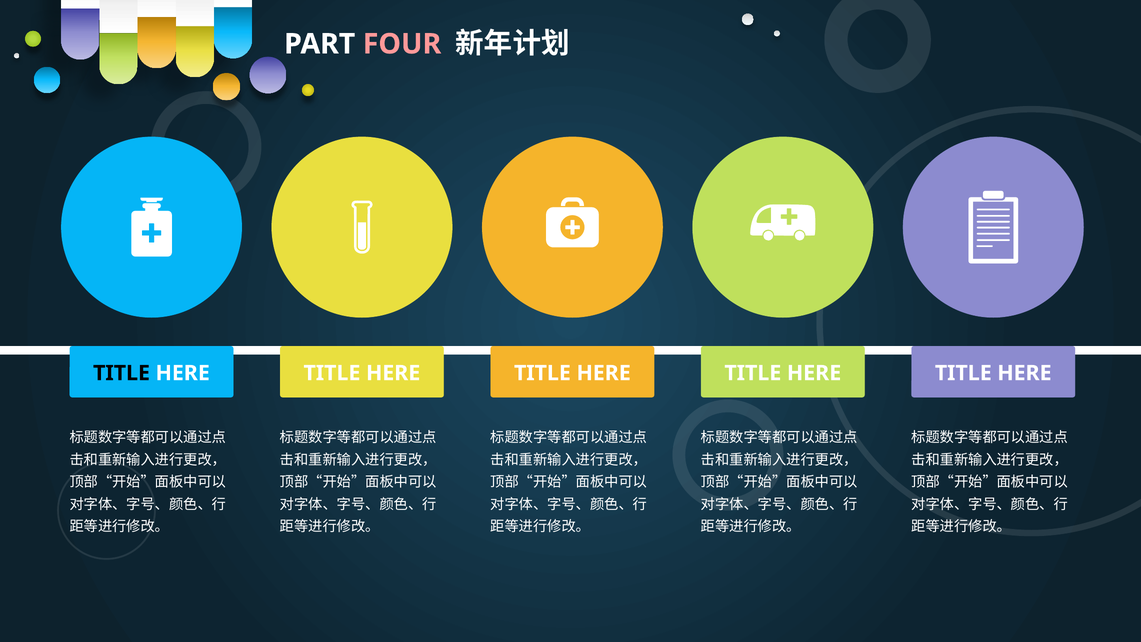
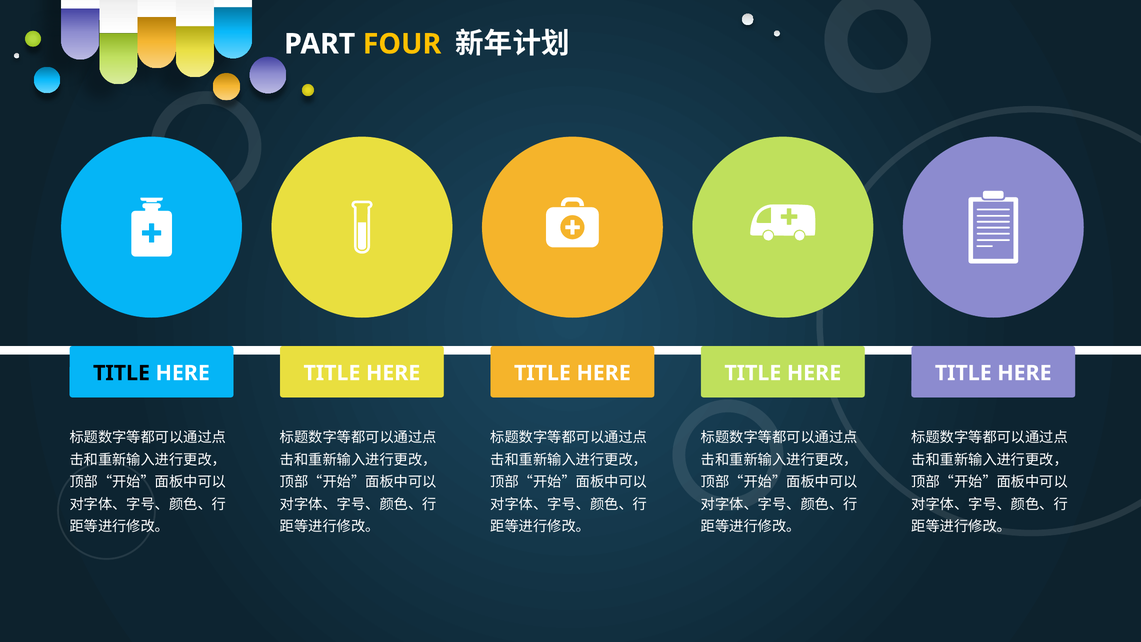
FOUR colour: pink -> yellow (402, 44)
